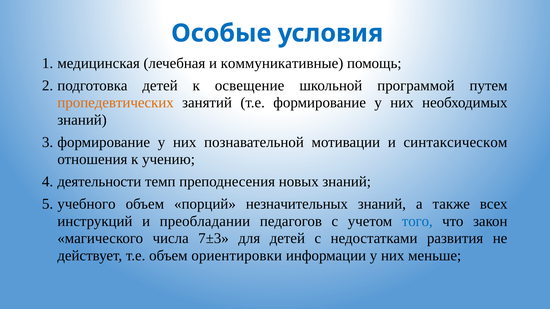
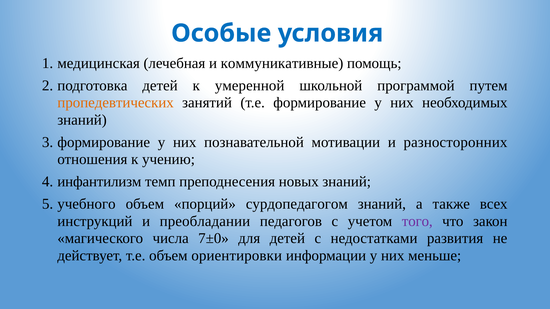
освещение: освещение -> умеренной (250, 86)
синтаксическом: синтаксическом -> разносторонних (455, 142)
деятельности: деятельности -> инфантилизм (99, 182)
незначительных: незначительных -> сурдопедагогом (297, 204)
того colour: blue -> purple (417, 221)
7±3: 7±3 -> 7±0 (214, 239)
